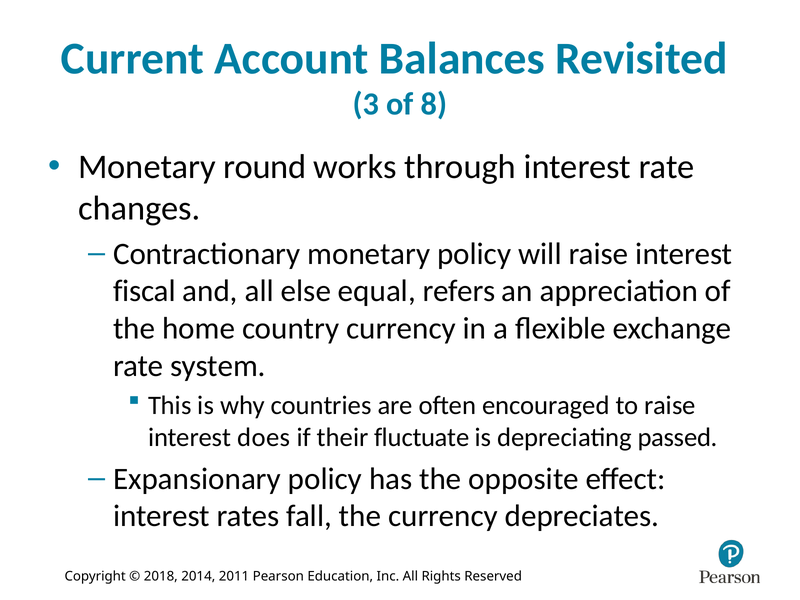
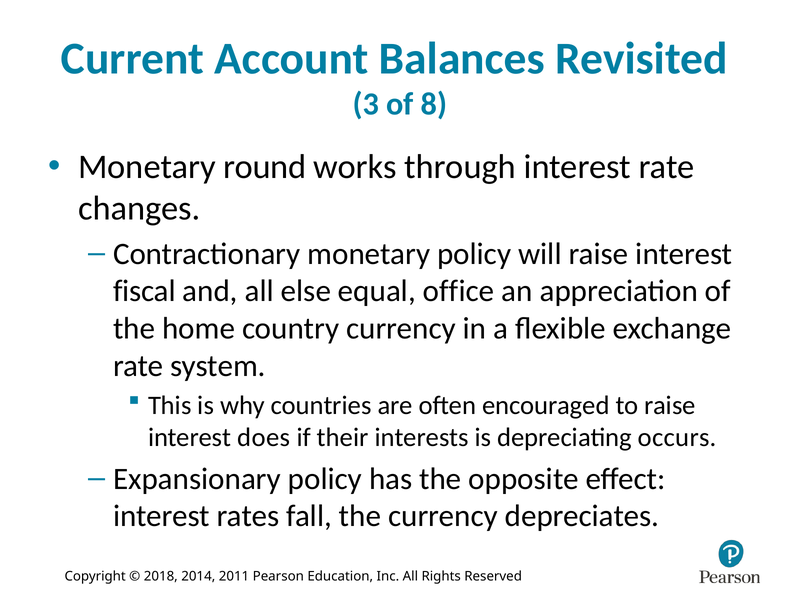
refers: refers -> office (459, 291)
fluctuate: fluctuate -> interests (422, 438)
passed: passed -> occurs (677, 438)
